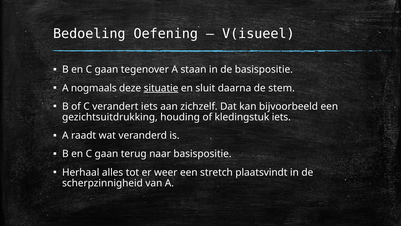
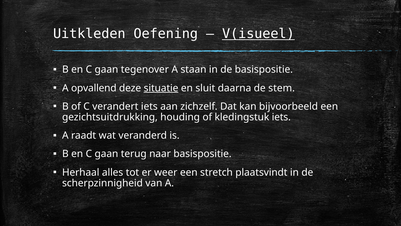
Bedoeling: Bedoeling -> Uitkleden (89, 34)
V(isueel underline: none -> present (258, 34)
nogmaals: nogmaals -> opvallend (94, 88)
